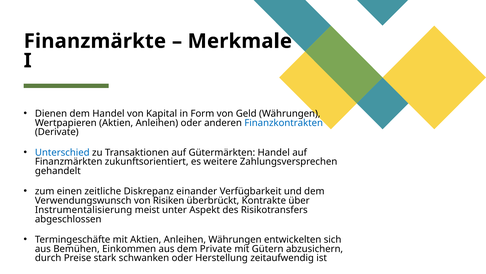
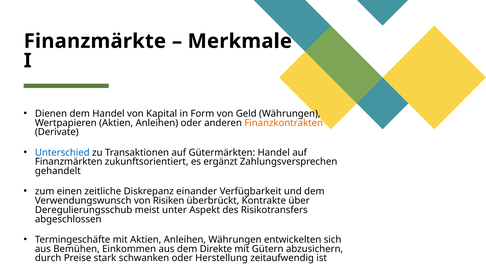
Finanzkontrakten colour: blue -> orange (284, 123)
weitere: weitere -> ergänzt (221, 161)
Instrumentalisierung: Instrumentalisierung -> Deregulierungsschub (84, 209)
Private: Private -> Direkte (216, 248)
